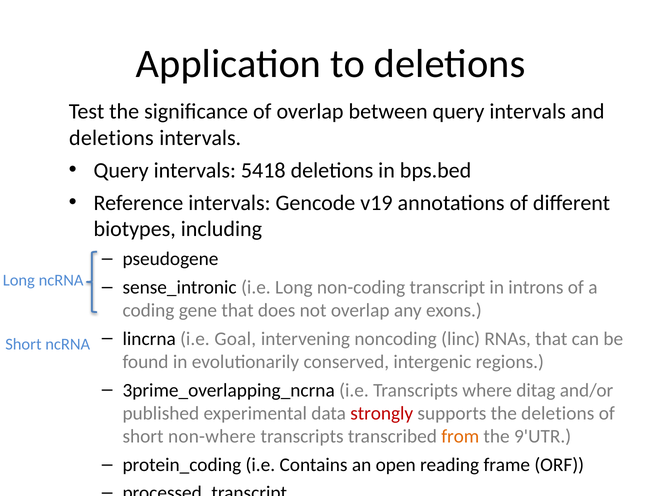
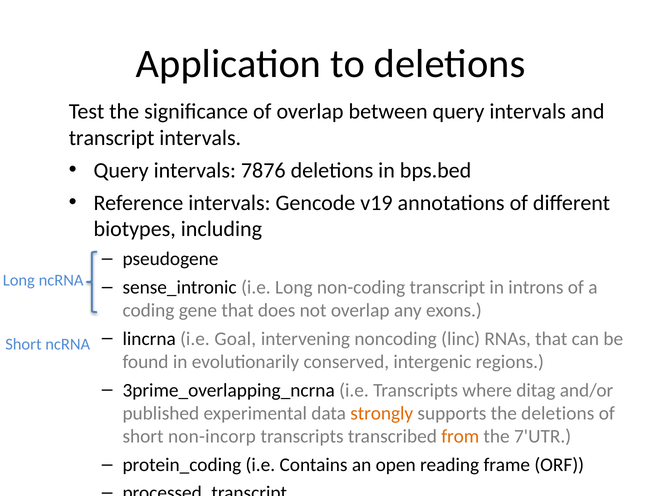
deletions: deletions -> transcript (112, 138)
5418: 5418 -> 7876 (263, 171)
strongly colour: red -> orange (382, 414)
non-where: non-where -> non-incorp (212, 437)
9'UTR: 9'UTR -> 7'UTR (543, 437)
